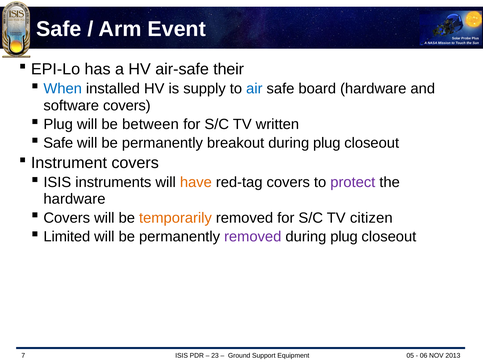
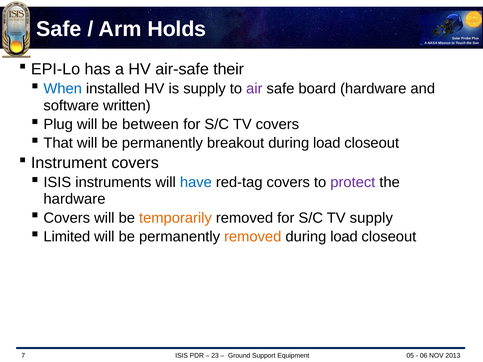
Event: Event -> Holds (177, 29)
air colour: blue -> purple (254, 89)
software covers: covers -> written (127, 106)
TV written: written -> covers (277, 124)
Safe: Safe -> That (58, 143)
plug: plug -> load (327, 143)
have colour: orange -> blue (196, 182)
TV citizen: citizen -> supply (371, 218)
removed colour: purple -> orange (253, 237)
plug: plug -> load (344, 237)
